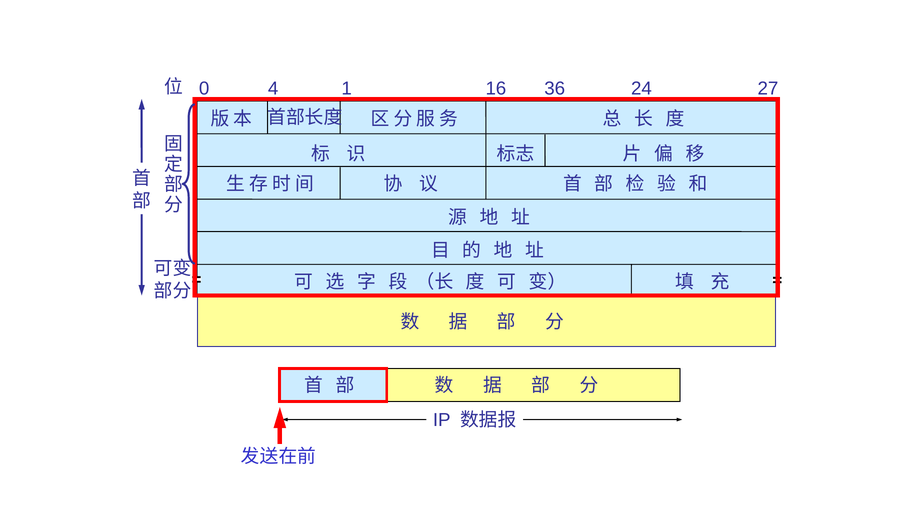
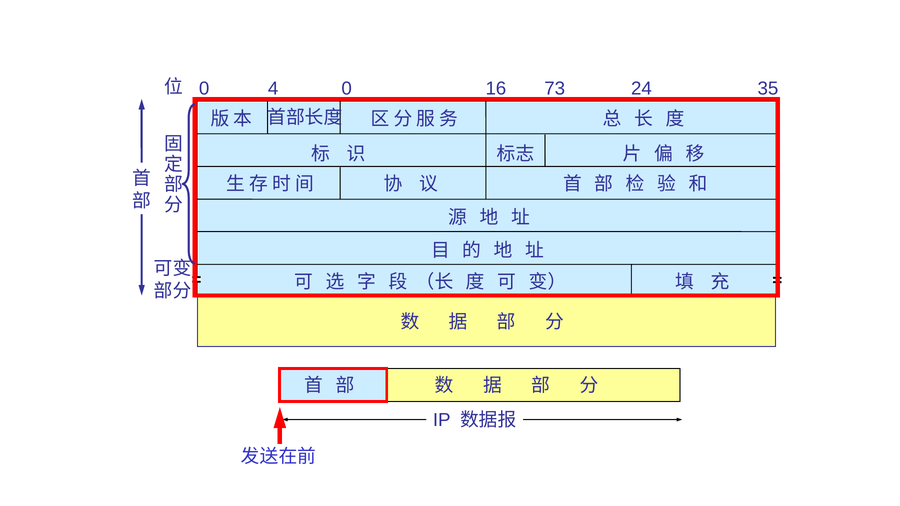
4 1: 1 -> 0 (347, 88)
36: 36 -> 73 (555, 88)
27: 27 -> 35 (768, 88)
